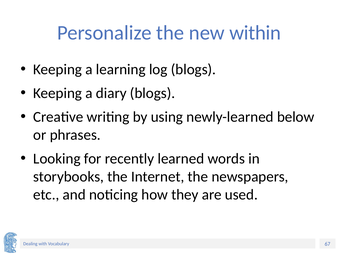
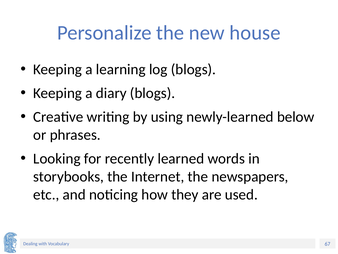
within: within -> house (255, 33)
